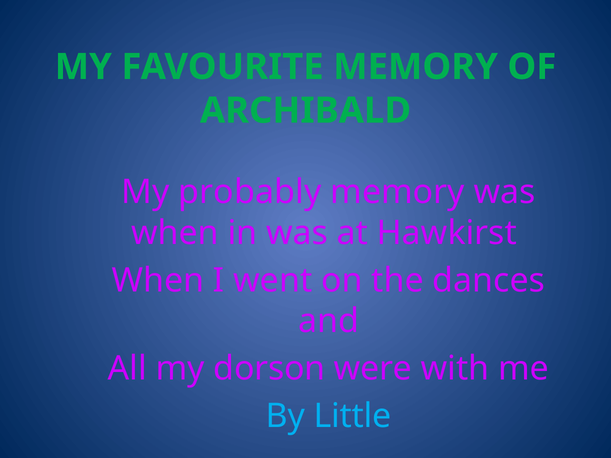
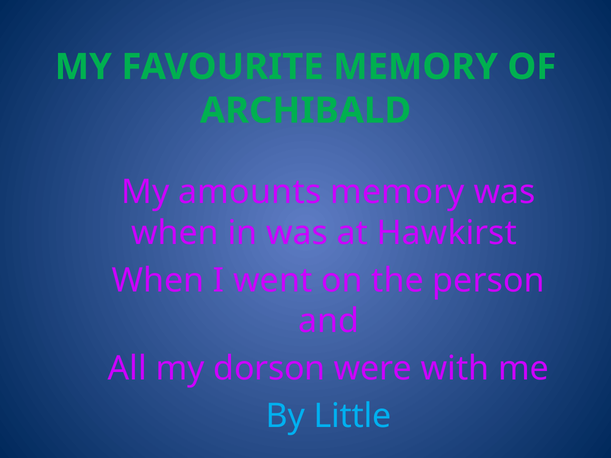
probably: probably -> amounts (250, 192)
dances: dances -> person (489, 281)
